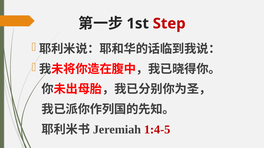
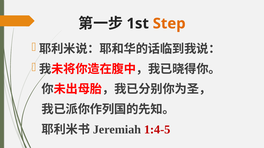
Step colour: red -> orange (169, 24)
